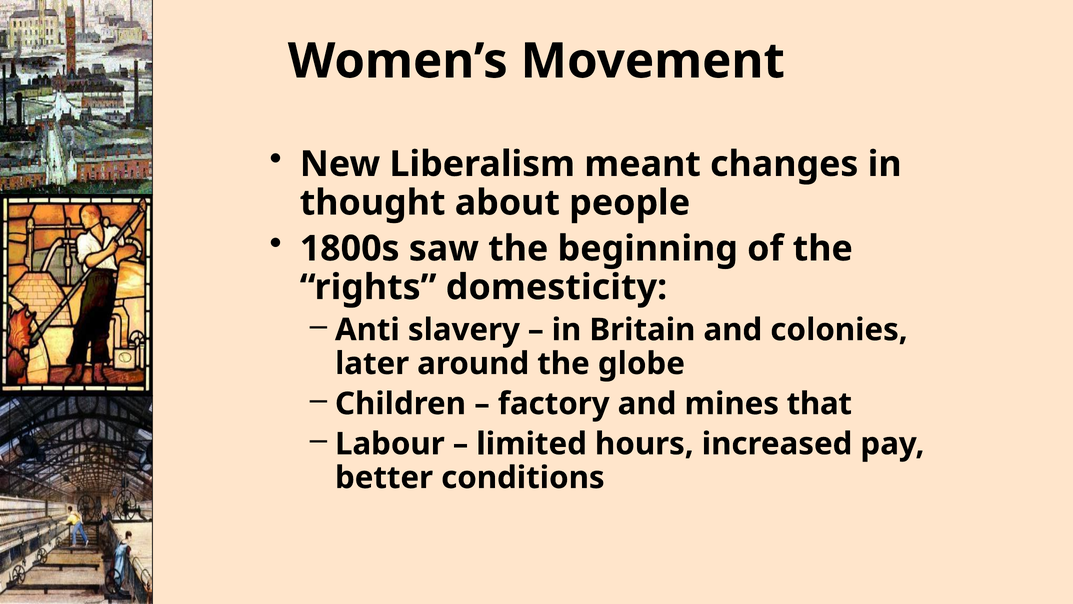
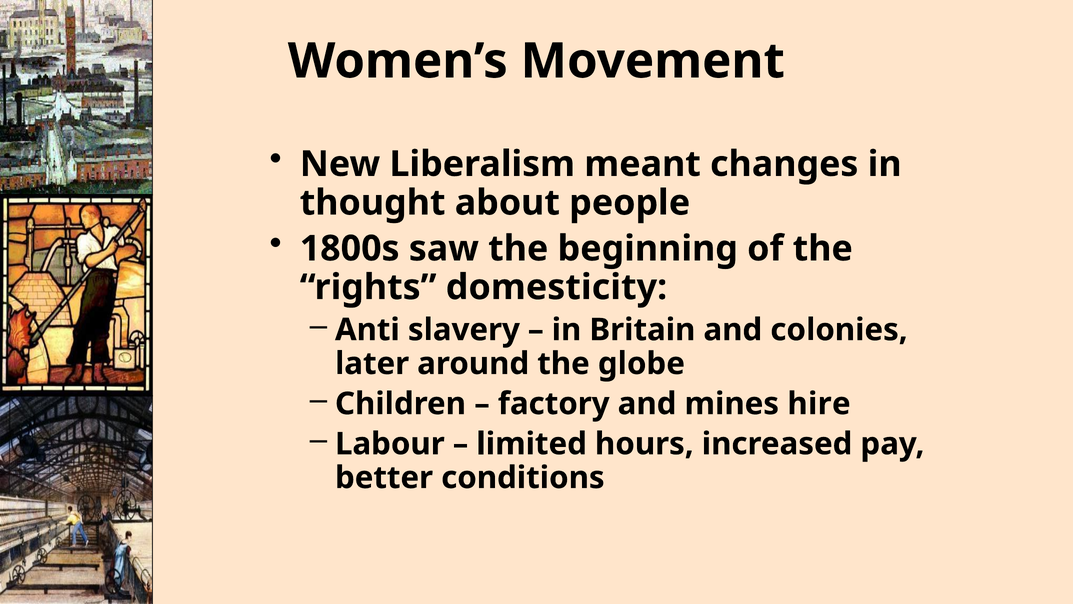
that: that -> hire (819, 404)
